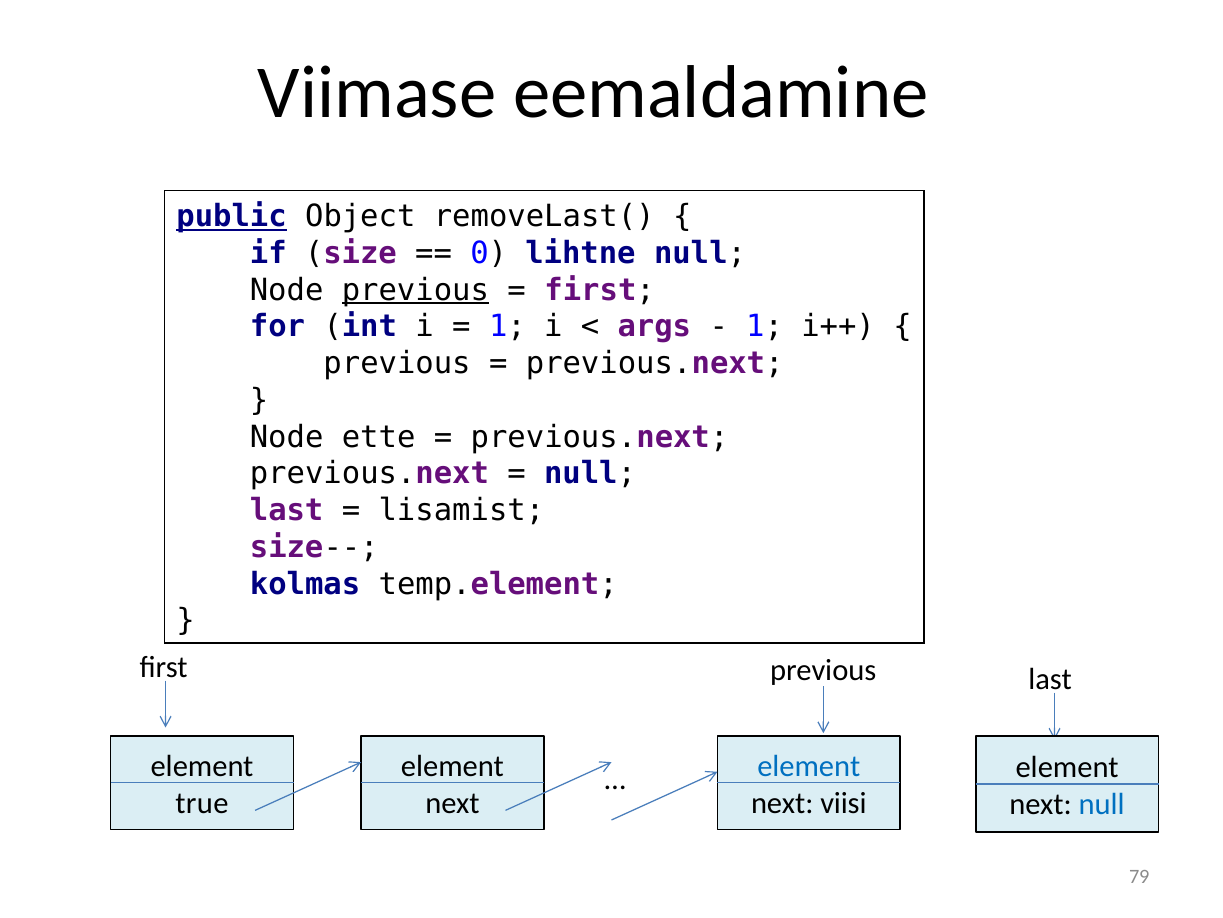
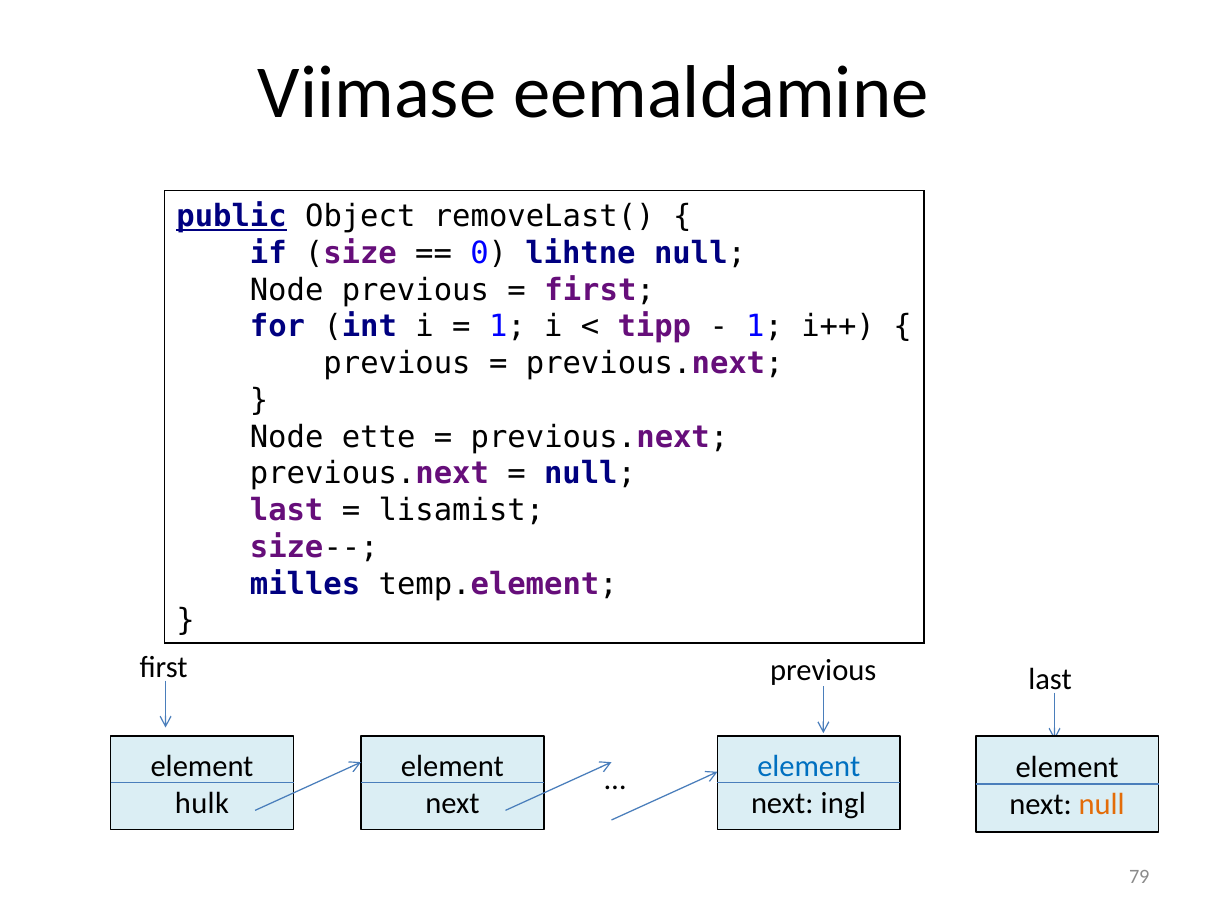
previous underline: present -> none (415, 290)
args: args -> tipp (654, 327)
kolmas: kolmas -> milles (305, 583)
true: true -> hulk (202, 803)
viisi: viisi -> ingl (843, 803)
null colour: blue -> orange (1102, 804)
